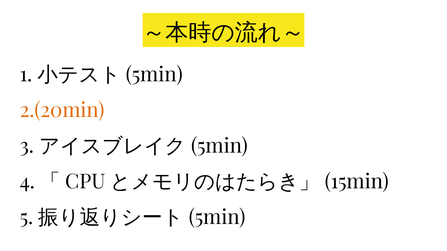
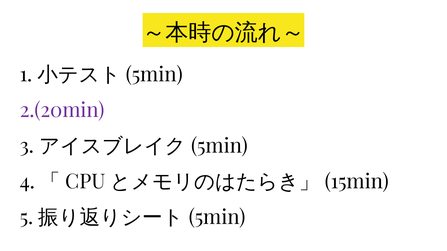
2.(20min colour: orange -> purple (62, 111)
